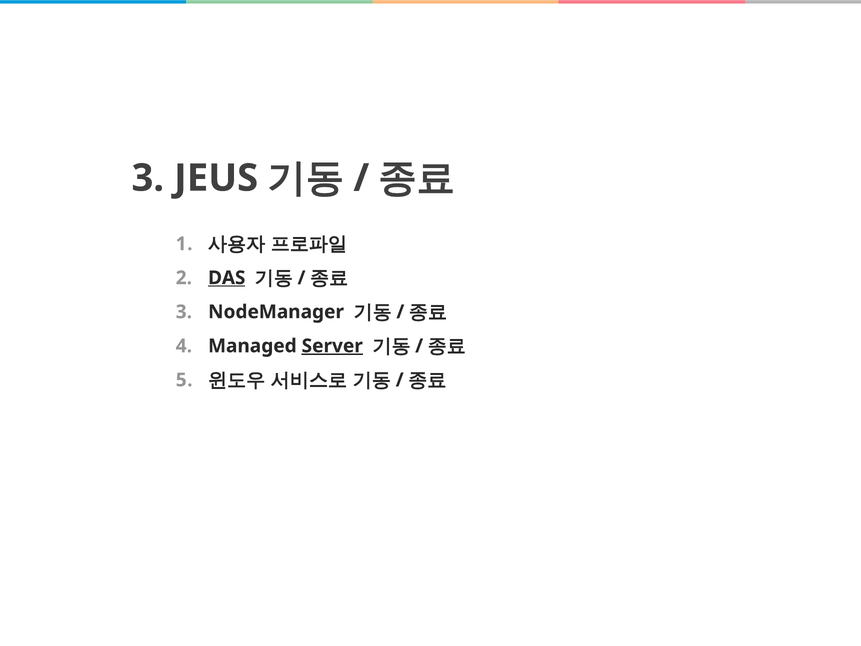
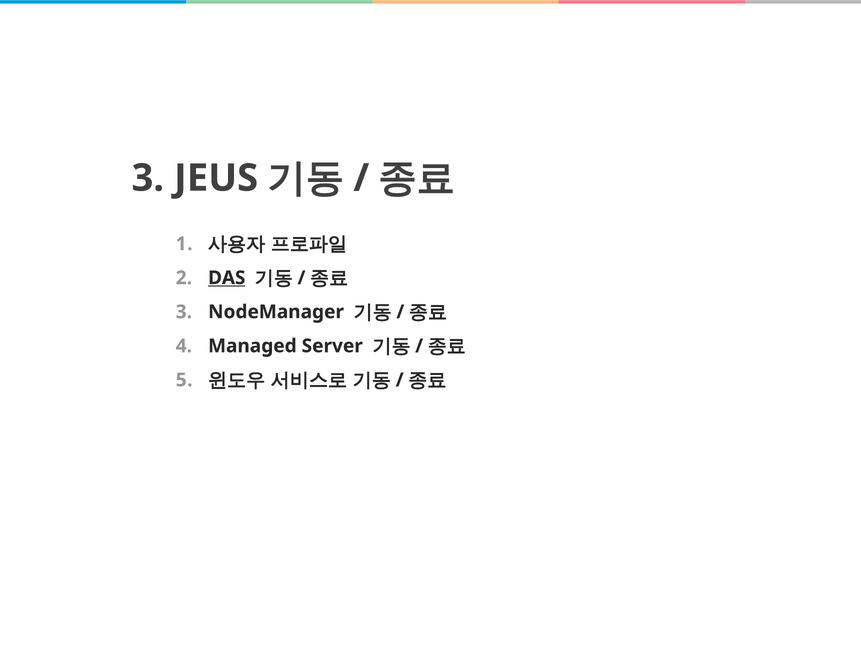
Server underline: present -> none (332, 346)
